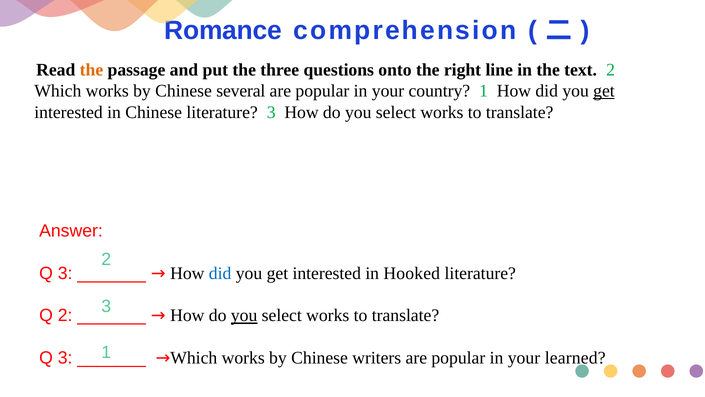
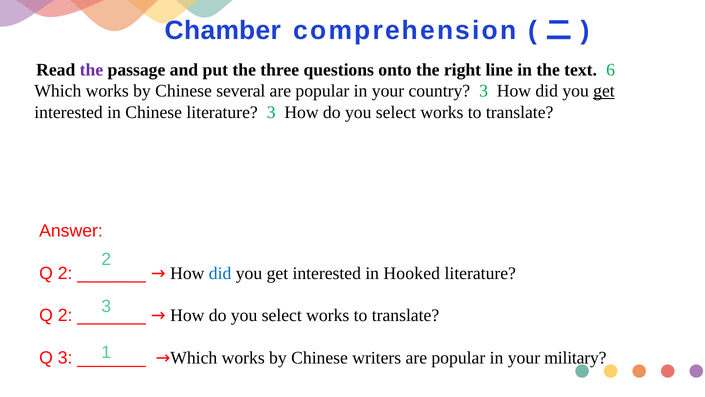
Romance: Romance -> Chamber (223, 30)
the colour: orange -> purple (91, 70)
text 2: 2 -> 6 (611, 70)
country 1: 1 -> 3 (484, 91)
3: 3 -> 2 (65, 273)
you underline: present -> none (244, 315)
learned: learned -> military (575, 358)
